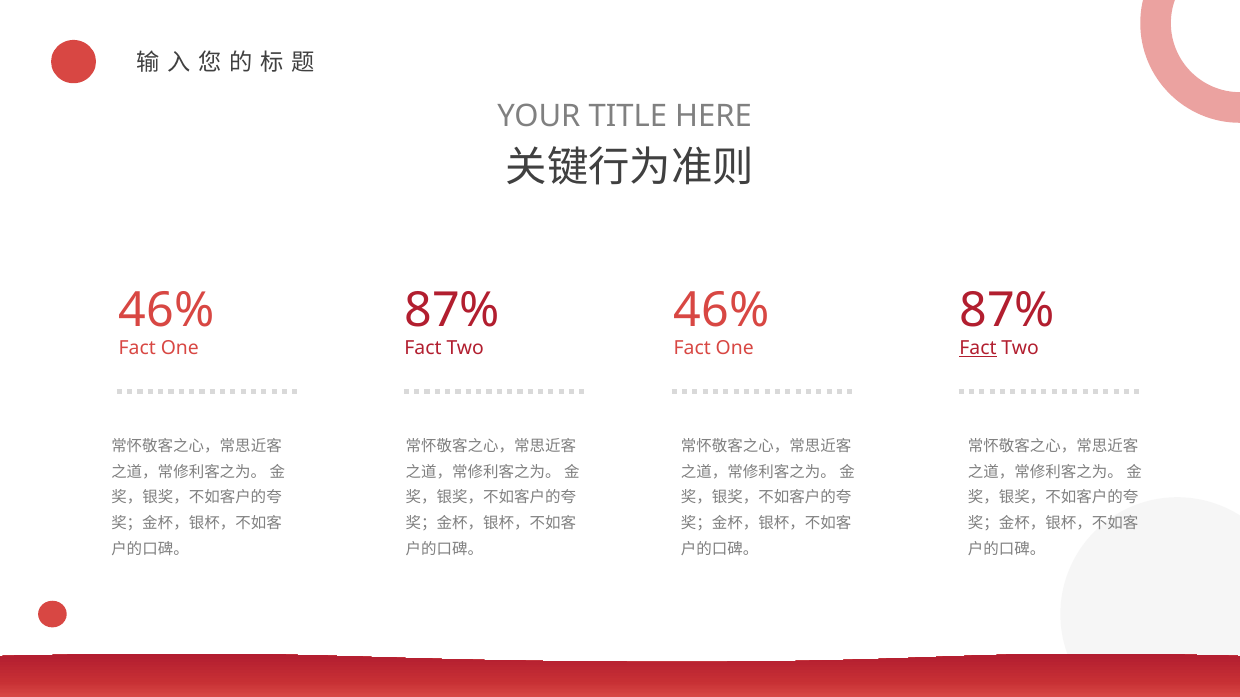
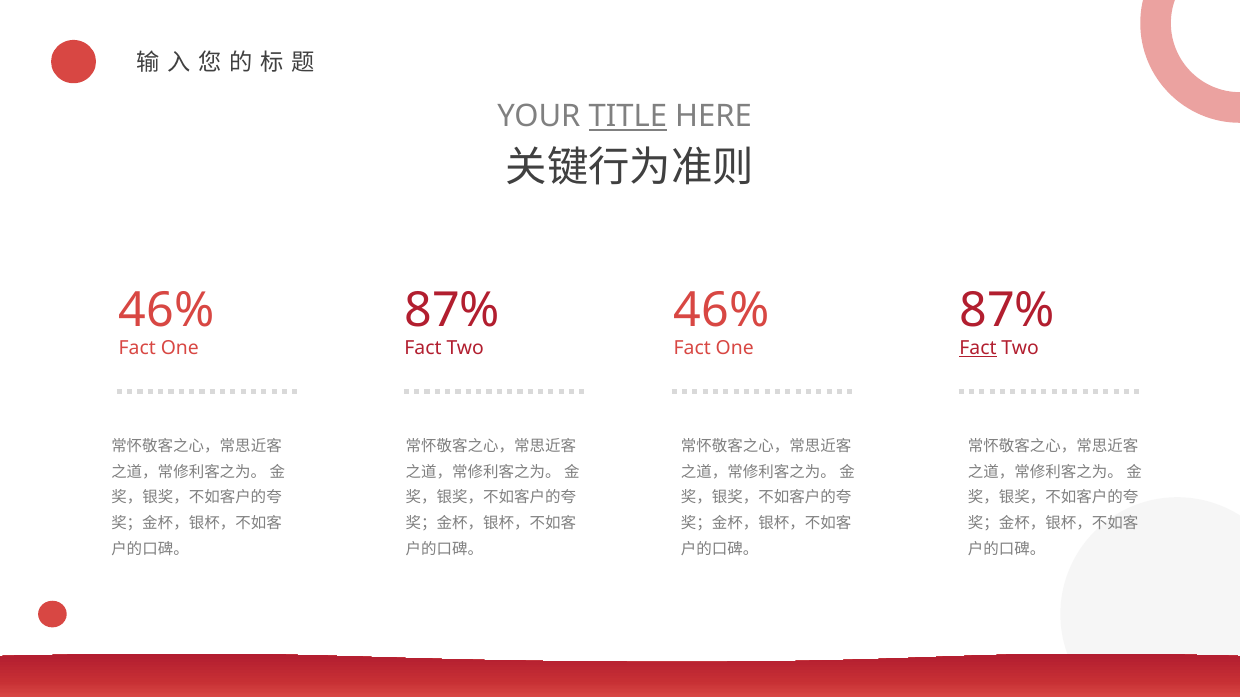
TITLE underline: none -> present (628, 117)
